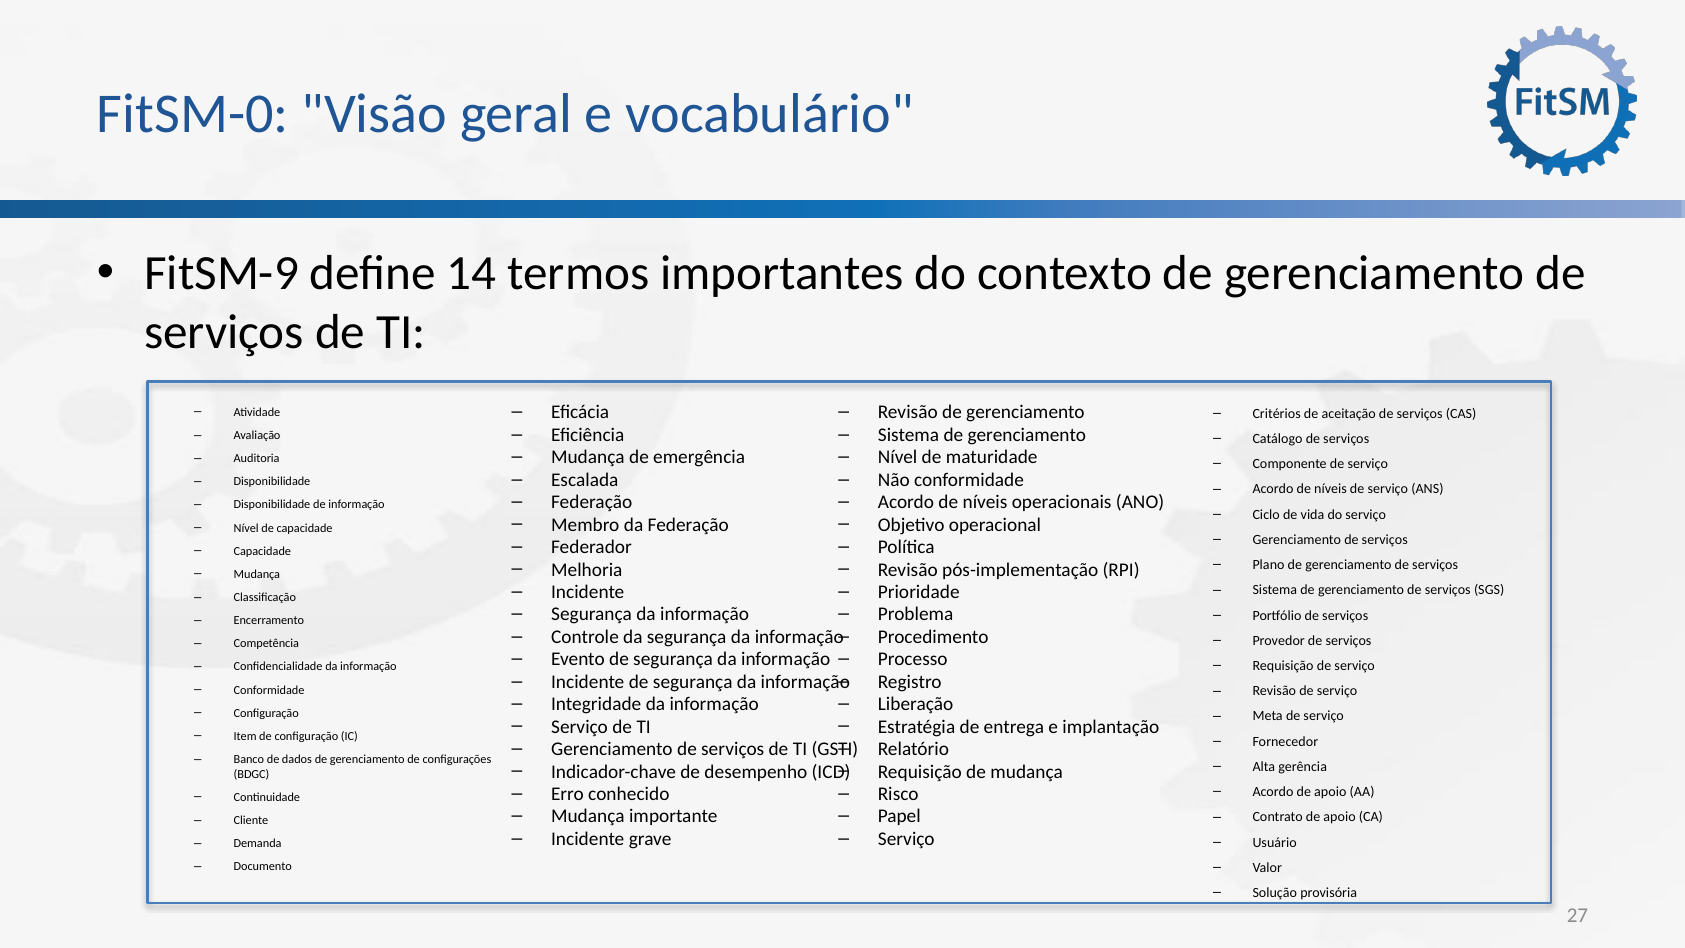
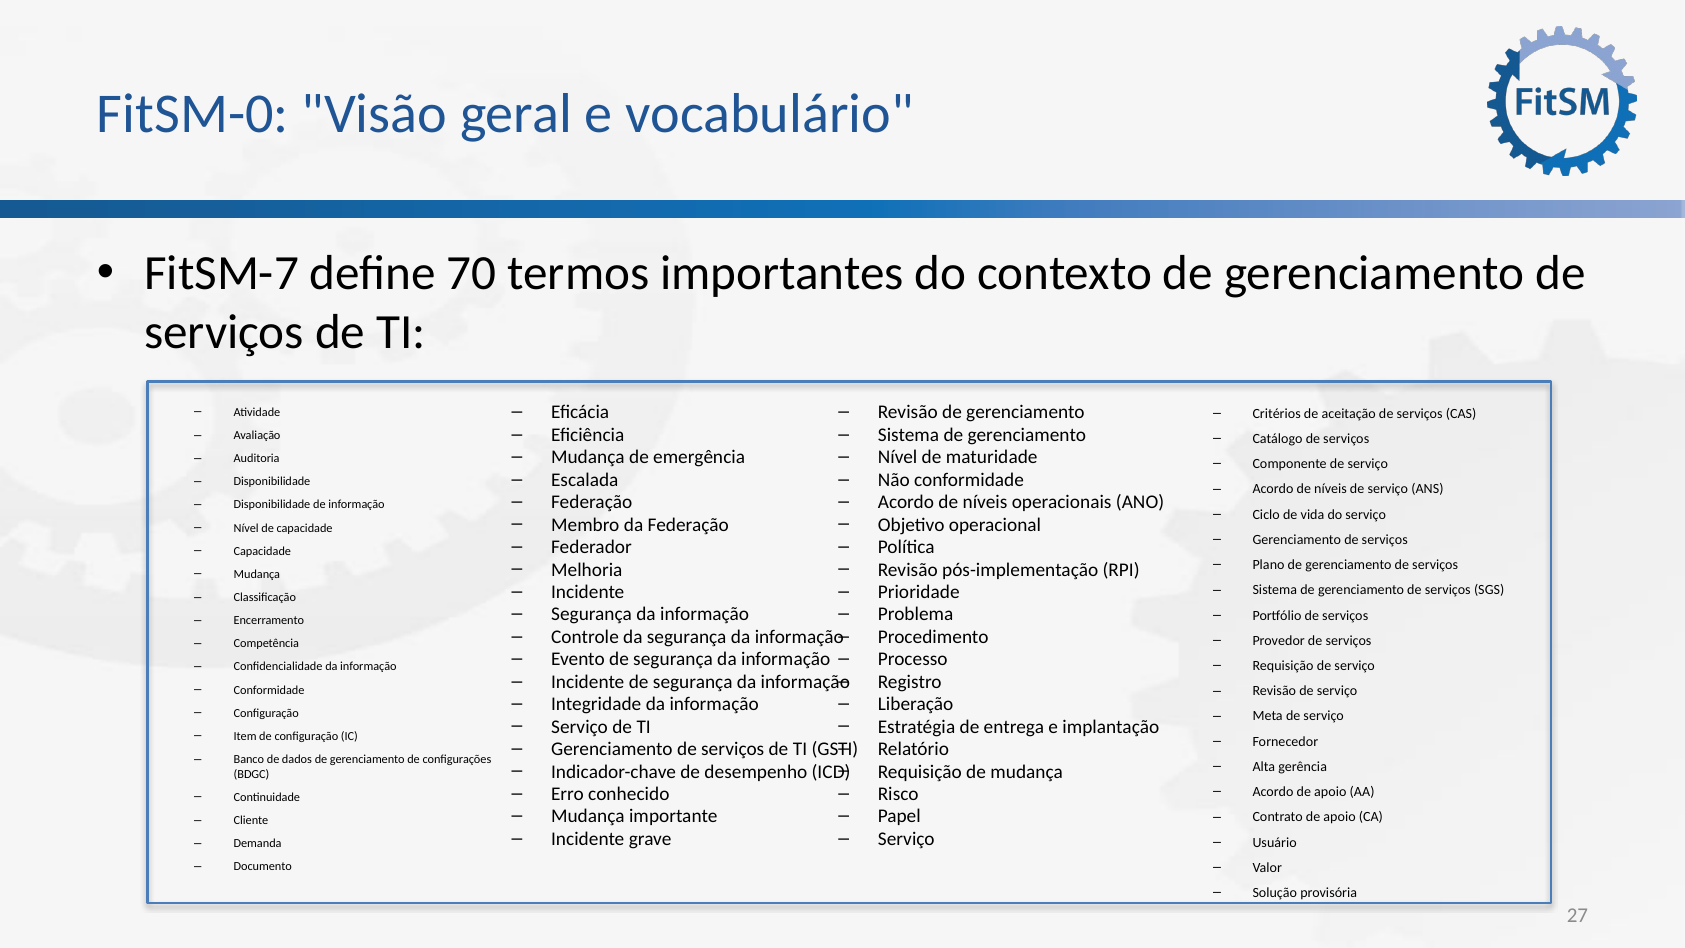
FitSM-9: FitSM-9 -> FitSM-7 (222, 274)
14: 14 -> 70 (472, 274)
